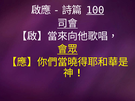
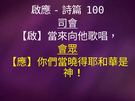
100 underline: present -> none (95, 10)
